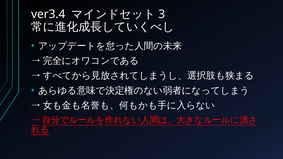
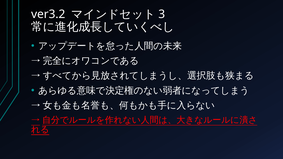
ver3.4: ver3.4 -> ver3.2 (48, 14)
